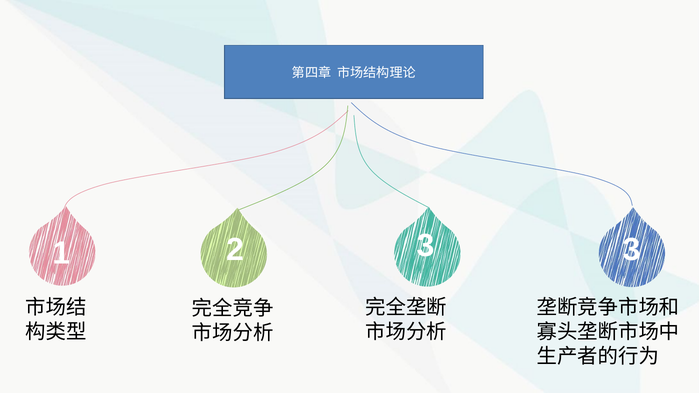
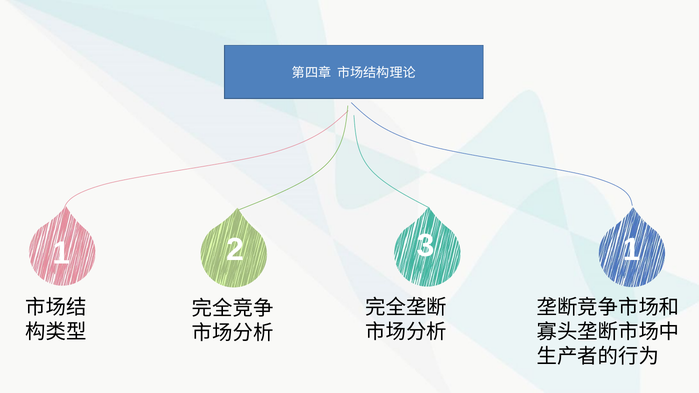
2 3: 3 -> 1 (632, 250)
